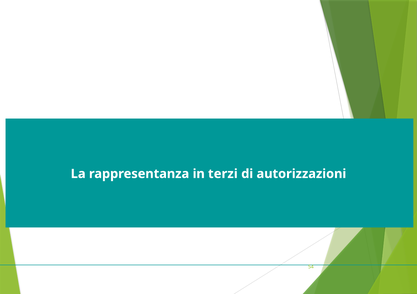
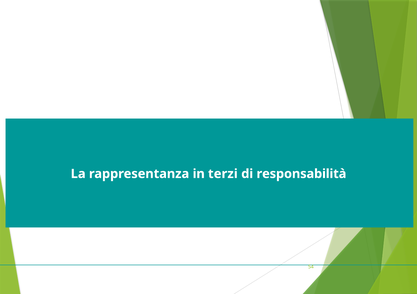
autorizzazioni: autorizzazioni -> responsabilità (301, 174)
